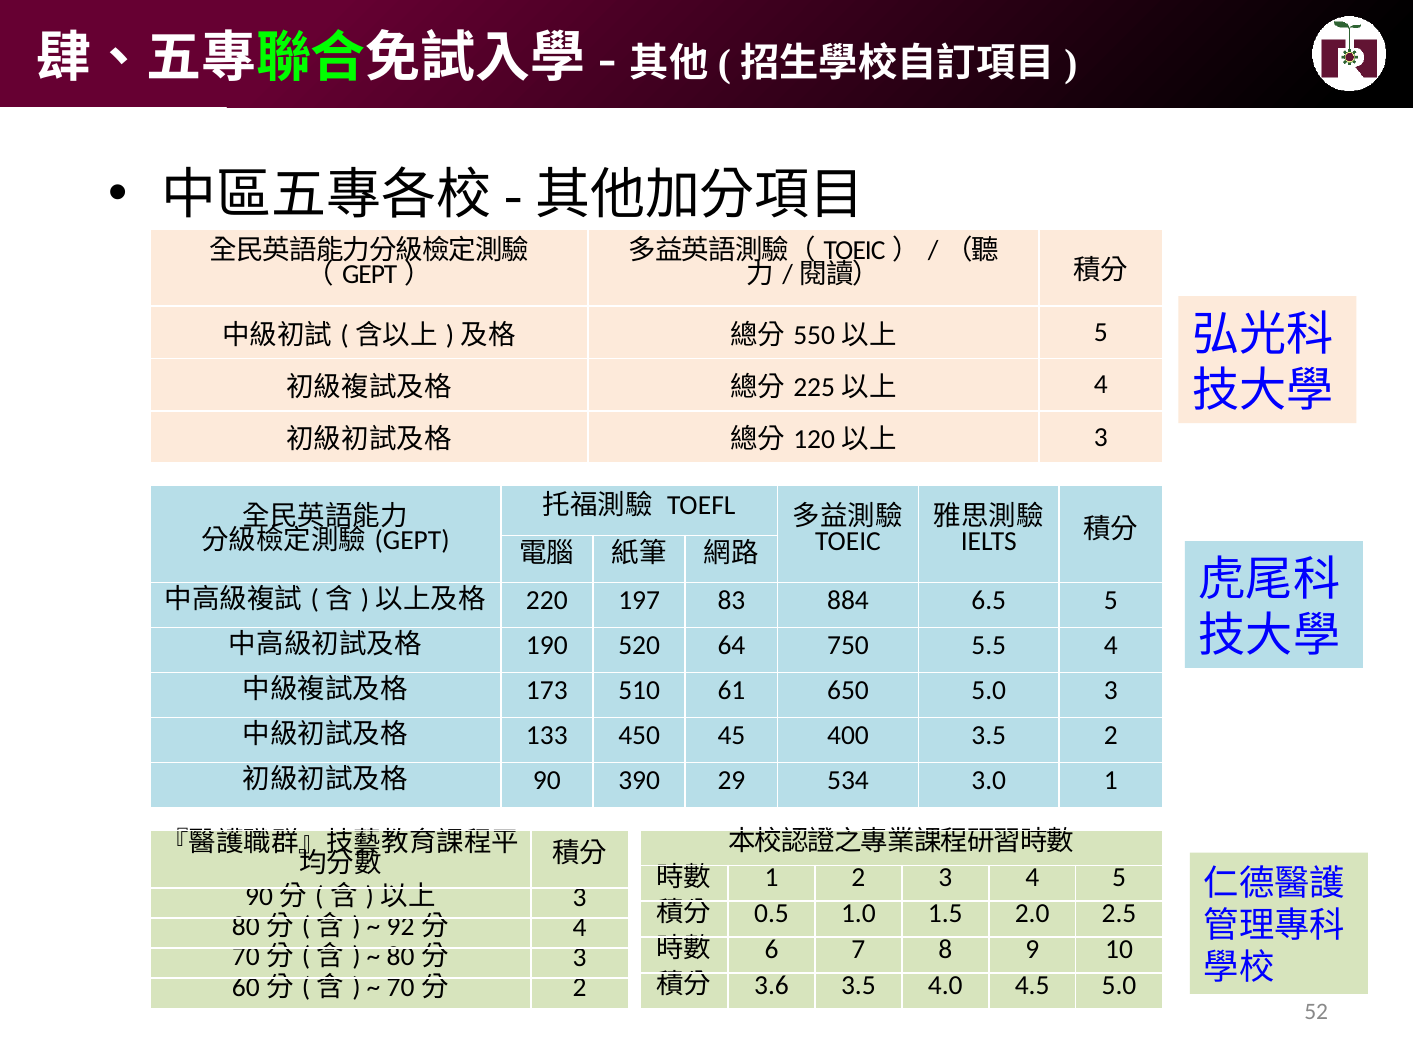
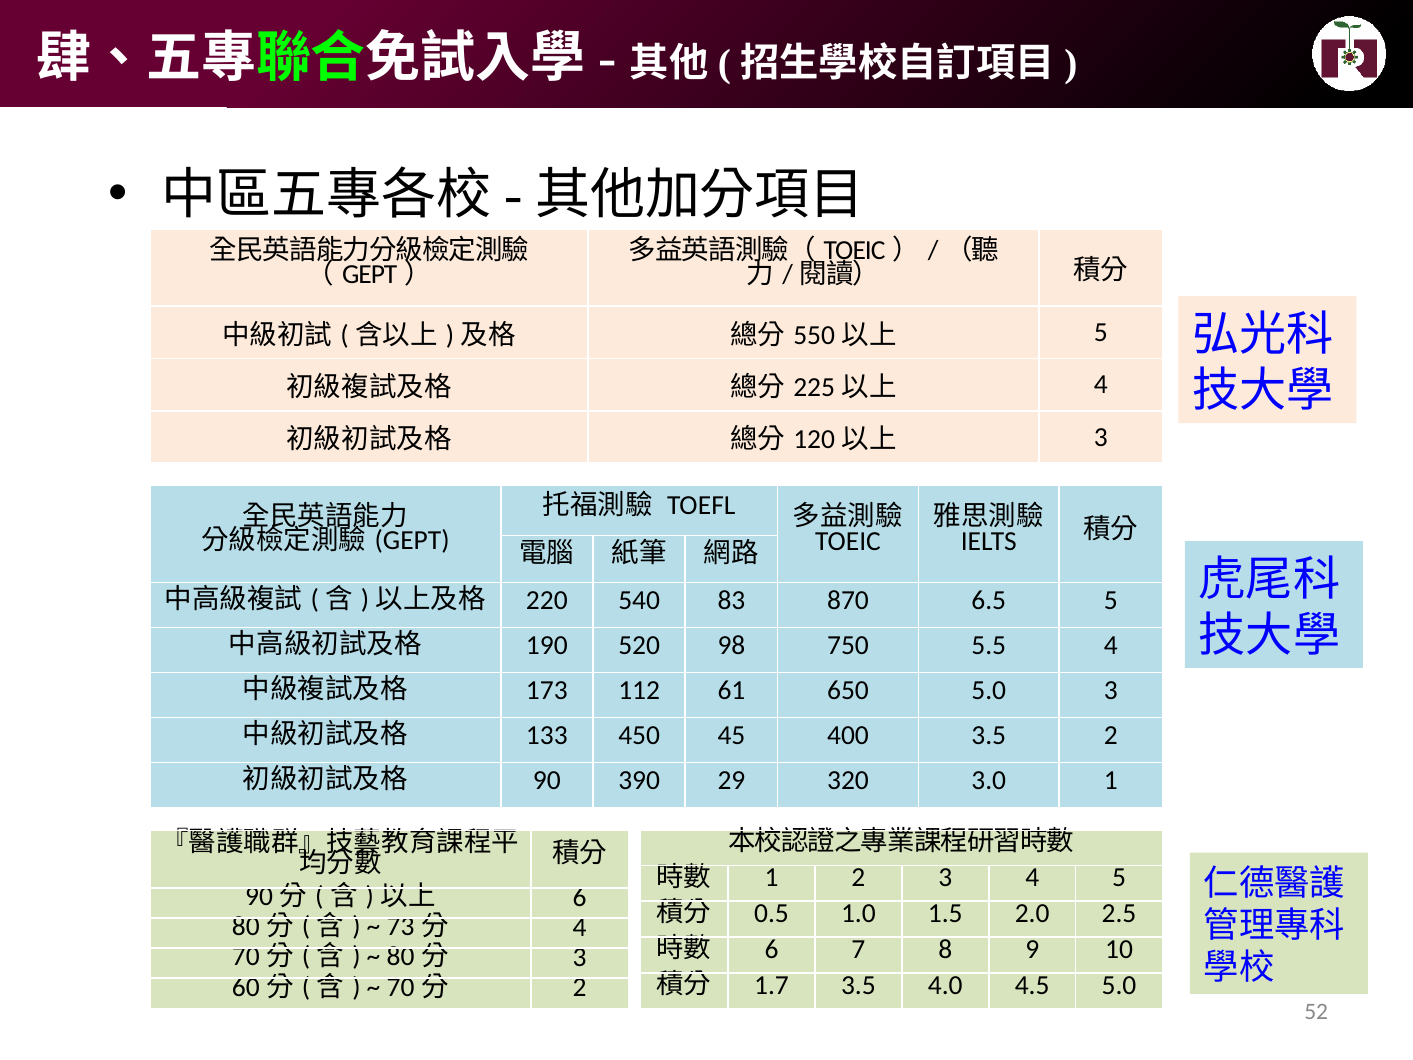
197: 197 -> 540 (639, 600)
884: 884 -> 870 (848, 600)
64: 64 -> 98 (731, 645)
510: 510 -> 112 (639, 690)
534: 534 -> 320 (848, 780)
3: 3 -> 6 (580, 897)
92: 92 -> 73 (401, 927)
3.6: 3.6 -> 1.7 (772, 985)
